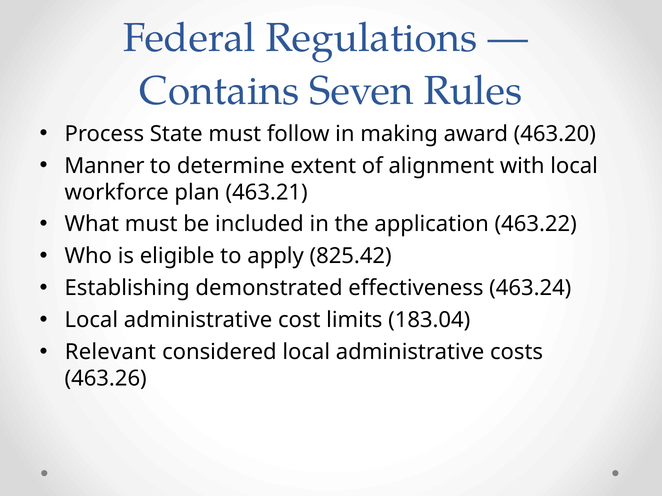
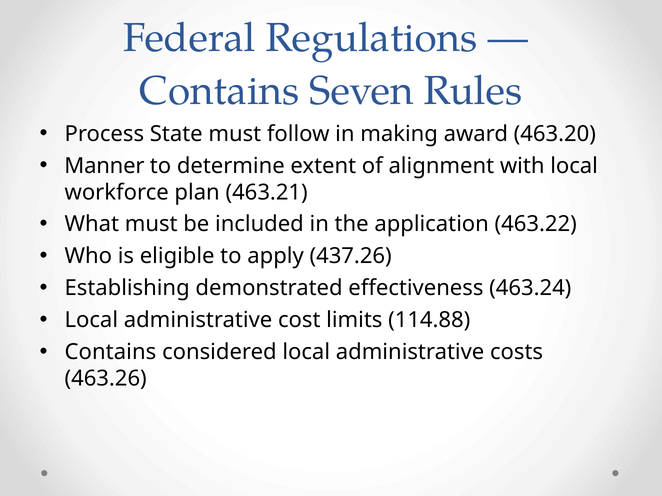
825.42: 825.42 -> 437.26 (351, 256)
183.04: 183.04 -> 114.88 (429, 320)
Relevant: Relevant -> Contains (110, 352)
